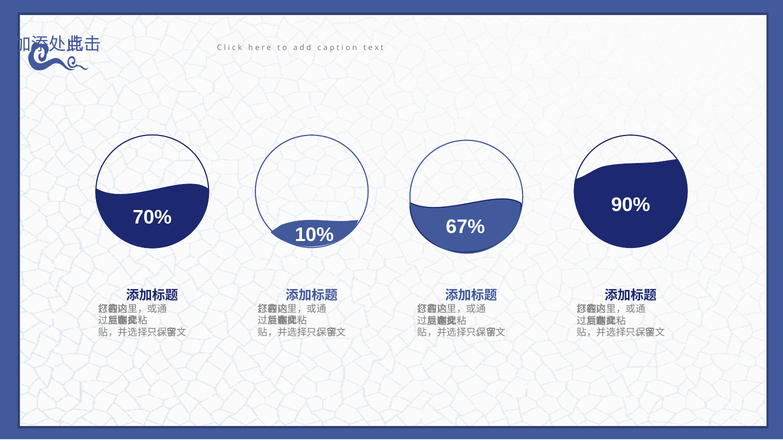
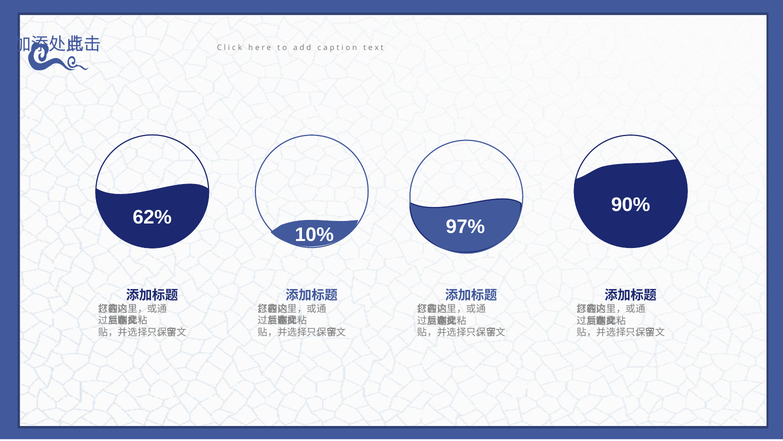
70%: 70% -> 62% (152, 217)
67%: 67% -> 97% (465, 227)
